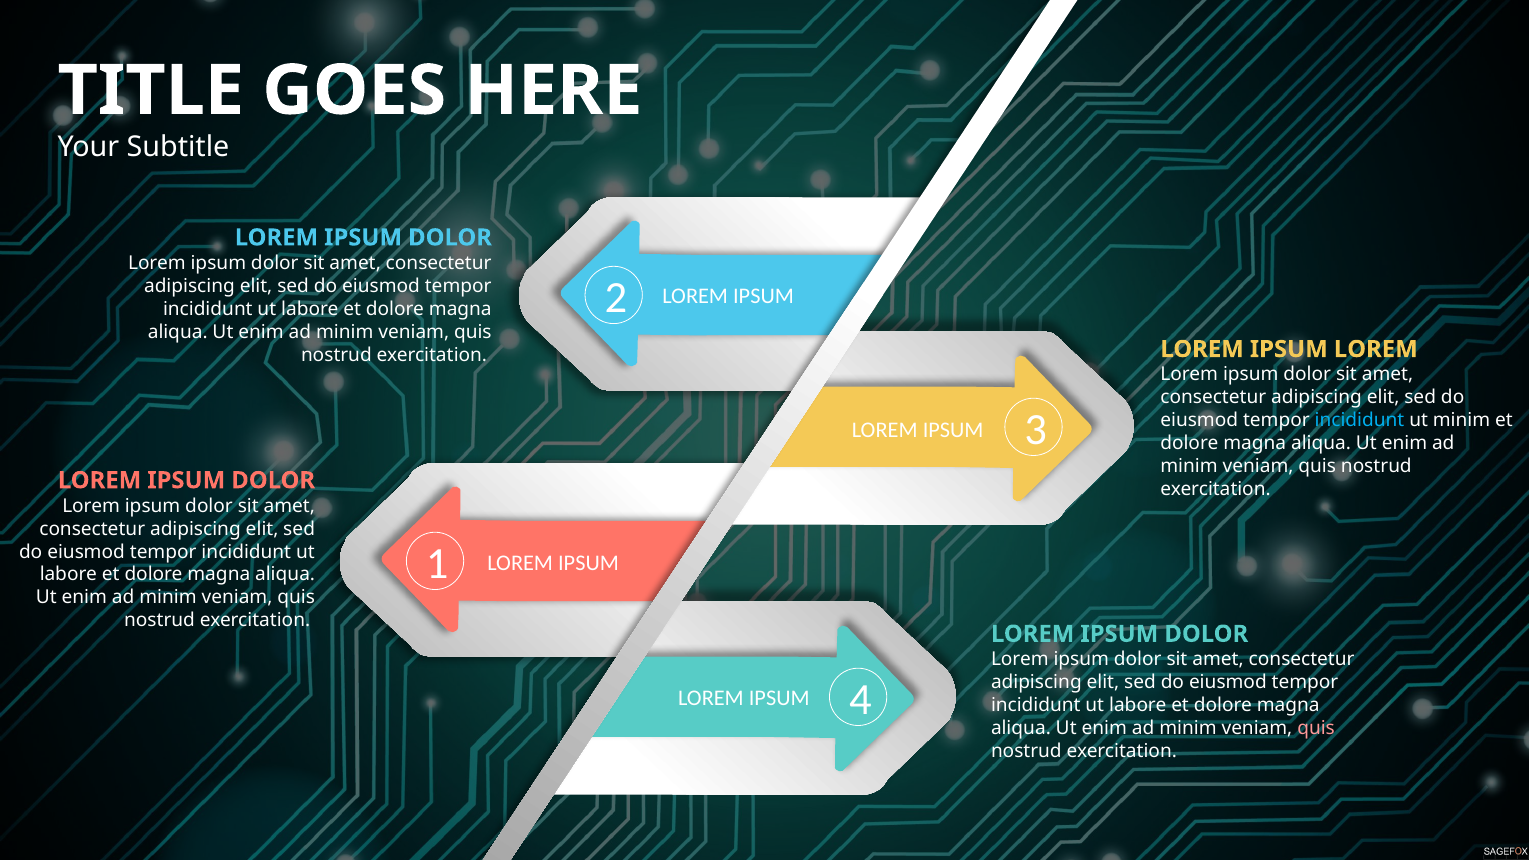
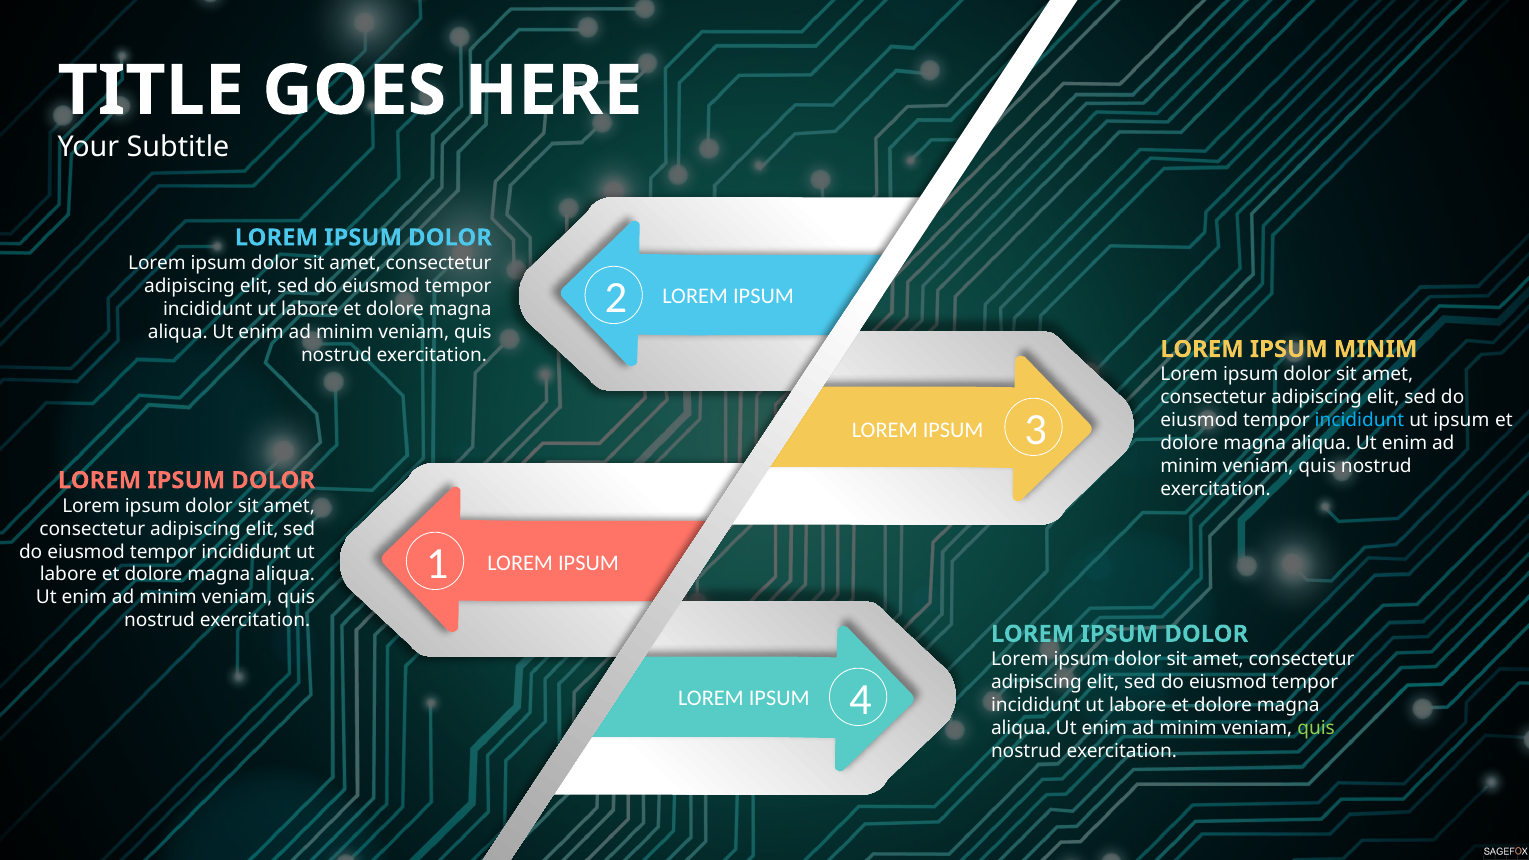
LOREM: LOREM -> MINIM (1376, 349)
ut minim: minim -> ipsum (1461, 421)
quis colour: pink -> light green (1316, 728)
